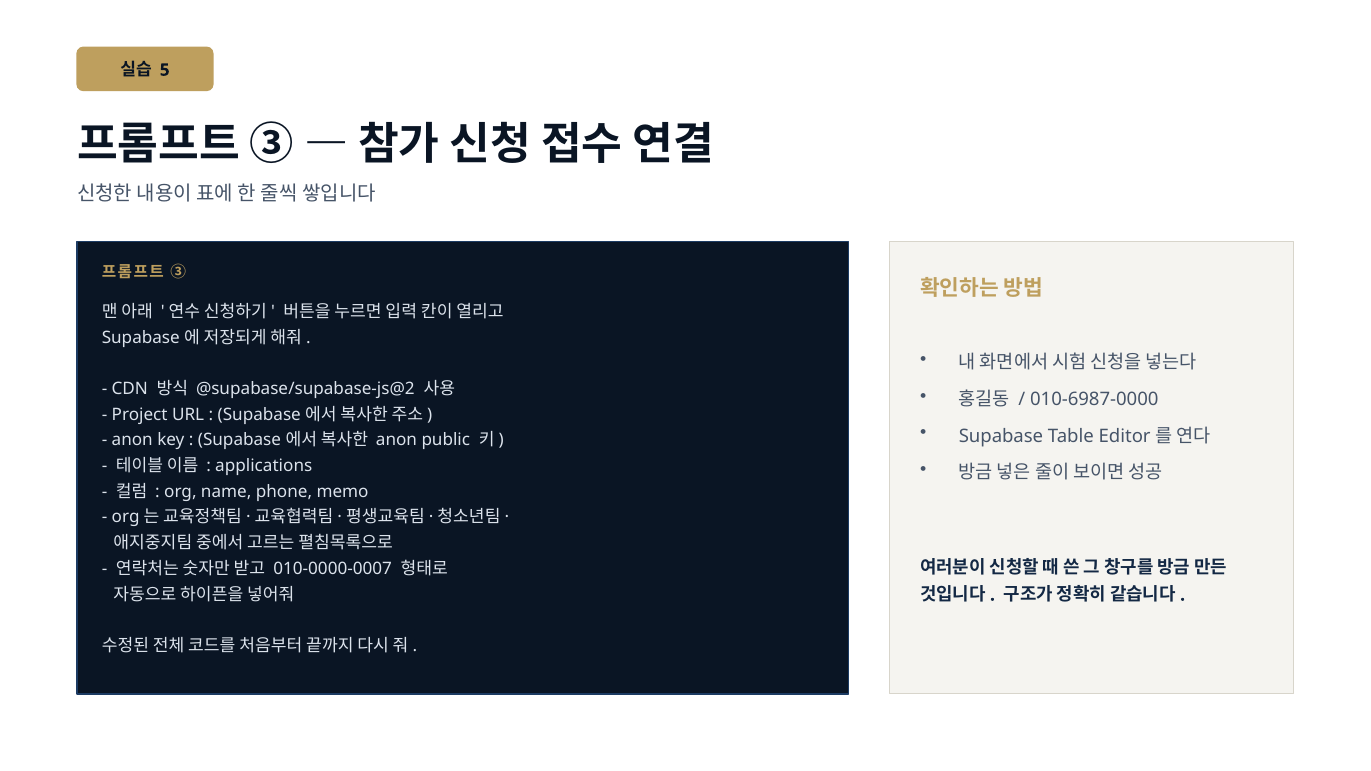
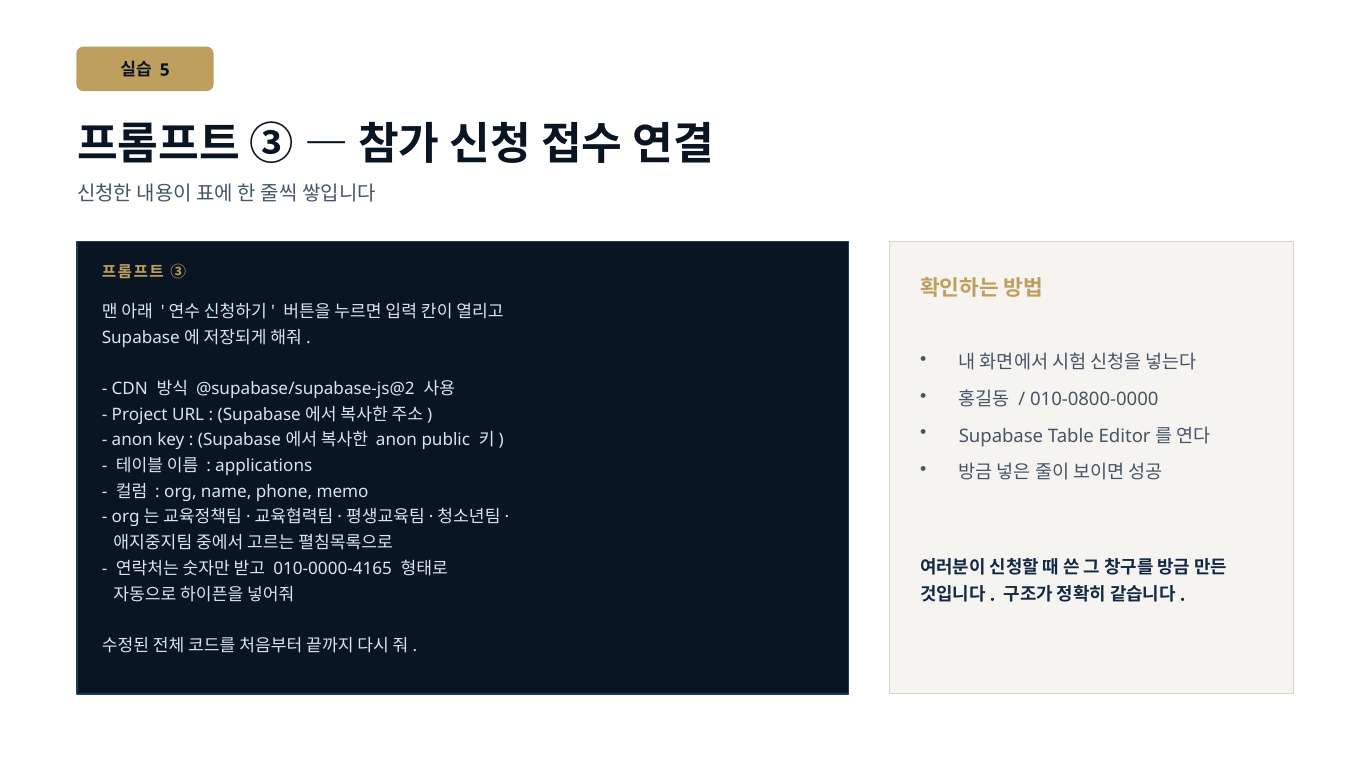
010-6987-0000: 010-6987-0000 -> 010-0800-0000 (1094, 399)
010-0000-0007: 010-0000-0007 -> 010-0000-4165 (333, 569)
